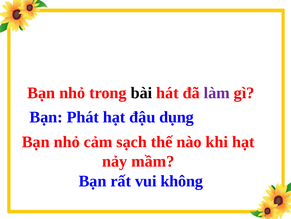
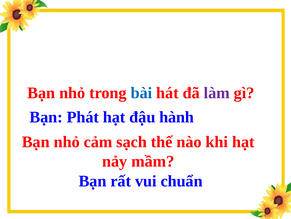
bài colour: black -> blue (141, 93)
dụng: dụng -> hành (177, 117)
không: không -> chuẩn (182, 180)
